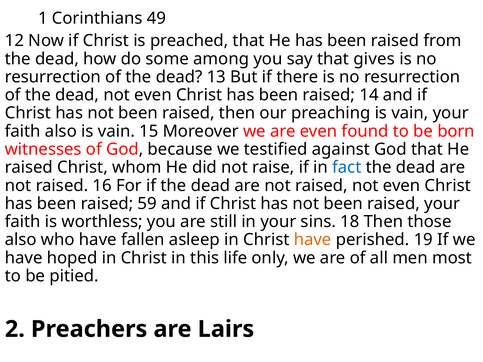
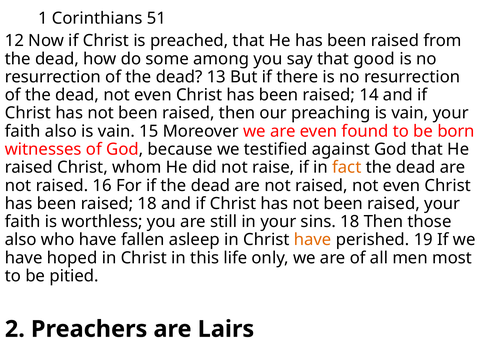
49: 49 -> 51 (157, 18)
gives: gives -> good (374, 59)
fact colour: blue -> orange (347, 168)
raised 59: 59 -> 18 (147, 204)
